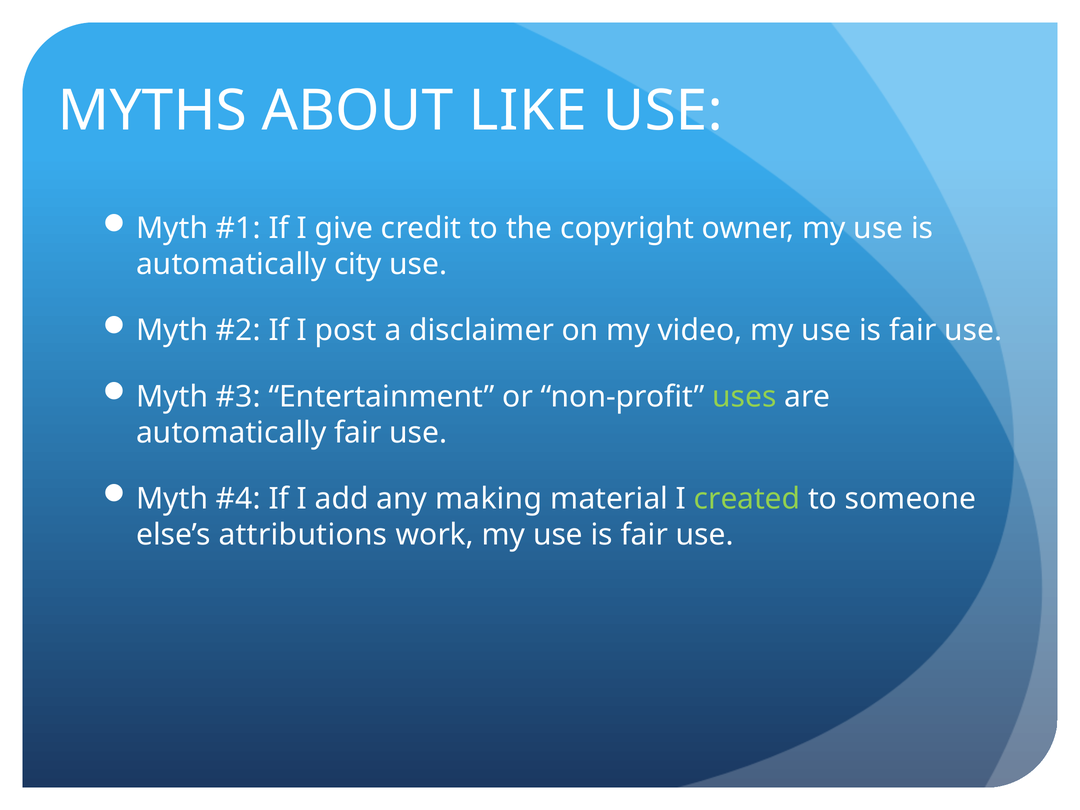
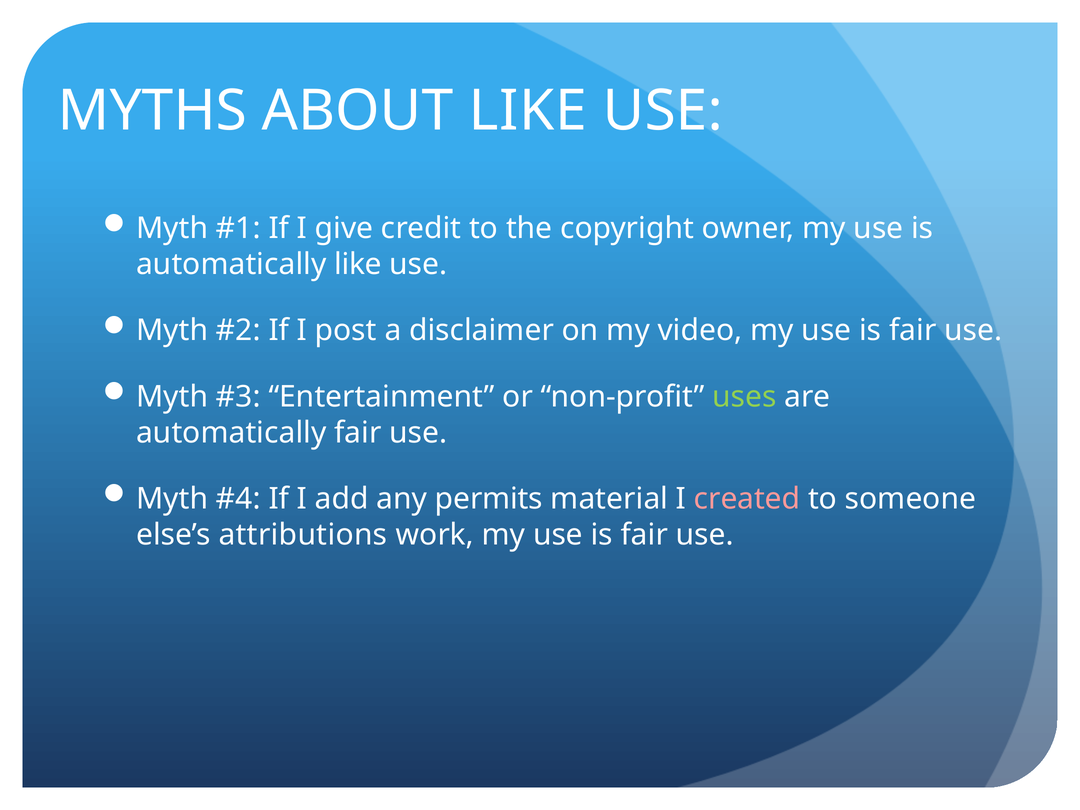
automatically city: city -> like (358, 265)
making: making -> permits (489, 499)
created colour: light green -> pink (747, 499)
